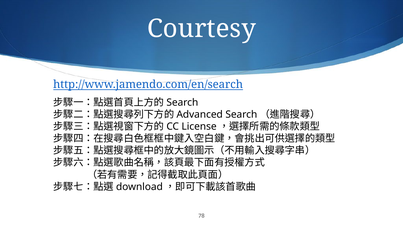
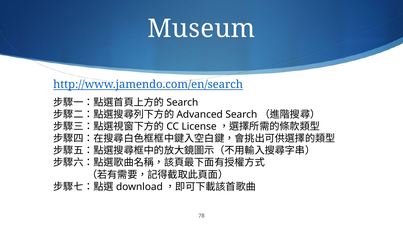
Courtesy: Courtesy -> Museum (201, 29)
